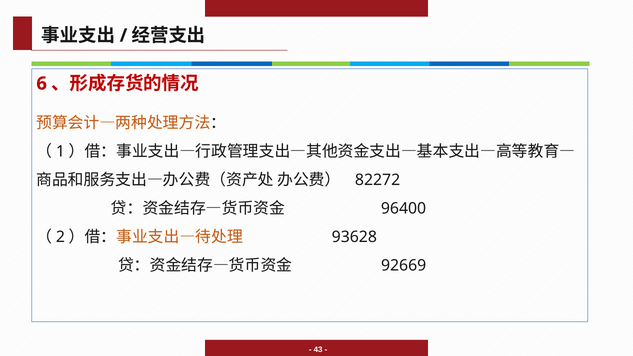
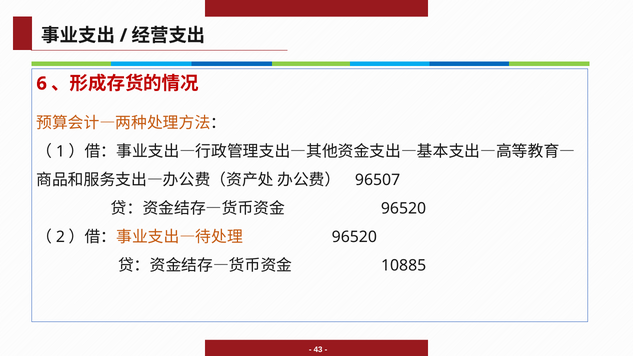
82272: 82272 -> 96507 (378, 180)
96400: 96400 -> 96520 (404, 208)
93628: 93628 -> 96520 (354, 237)
92669: 92669 -> 10885 (404, 265)
